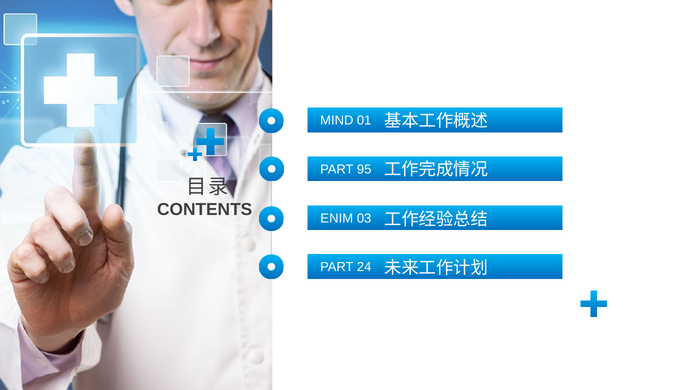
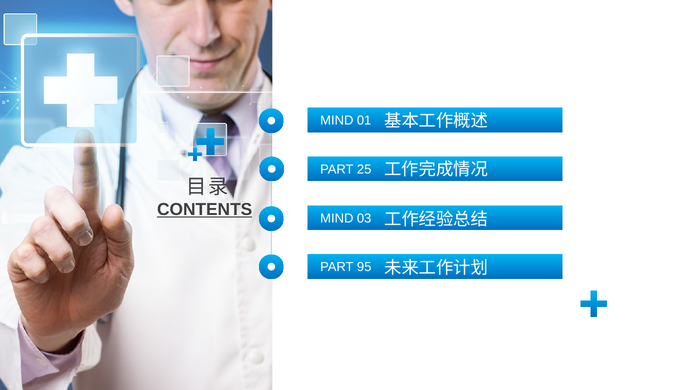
95: 95 -> 25 (364, 169)
CONTENTS underline: none -> present (205, 209)
ENIM: ENIM -> MIND (337, 218)
24: 24 -> 95 (364, 267)
